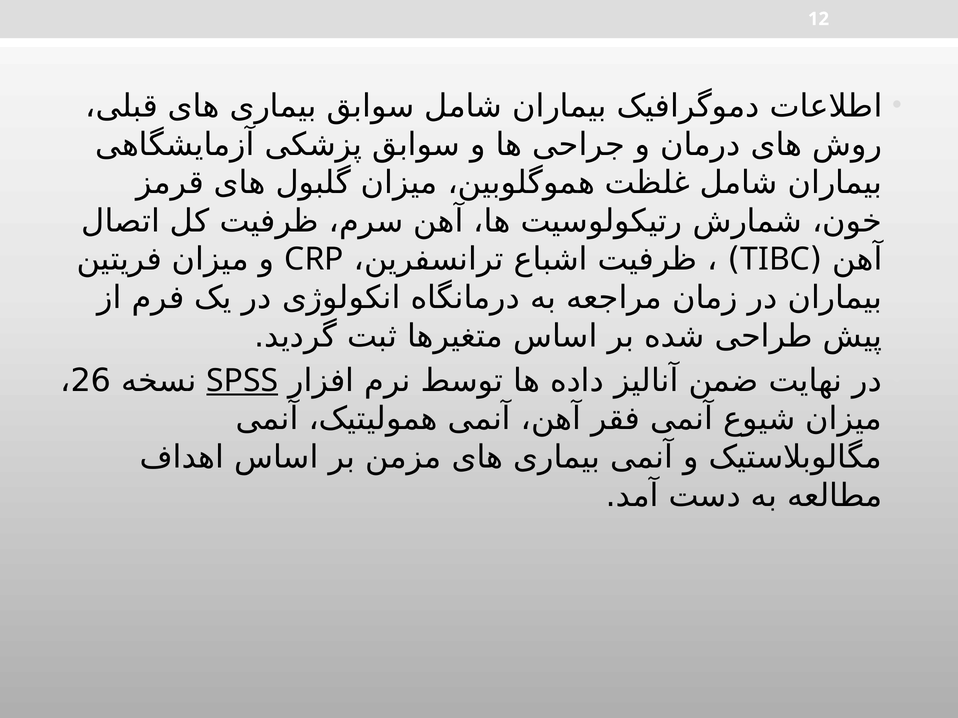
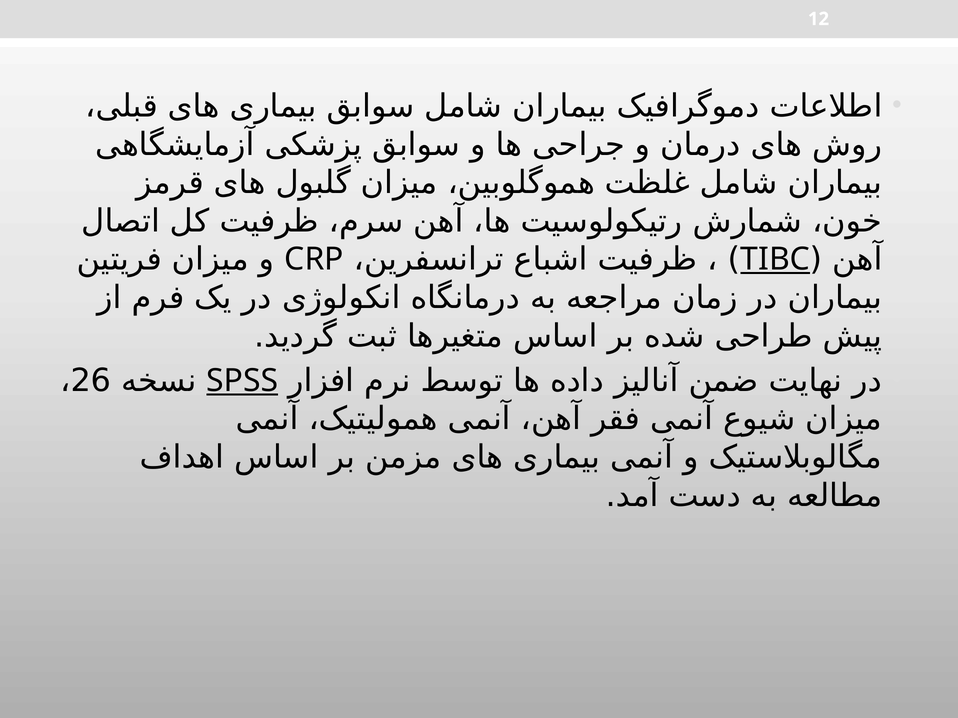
TIBC underline: none -> present (775, 260)
